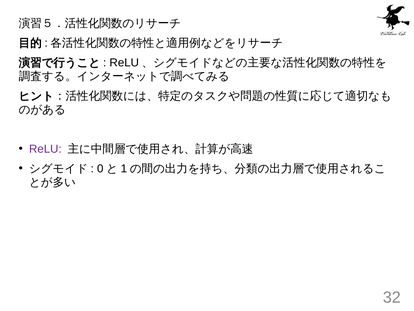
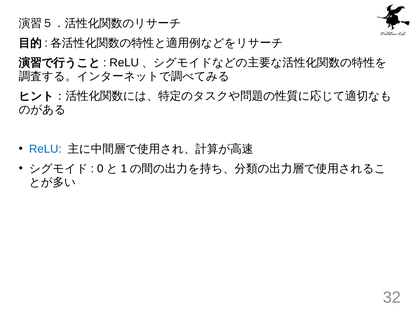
ReLU colour: purple -> blue (45, 149)
